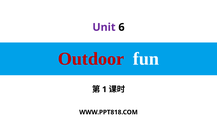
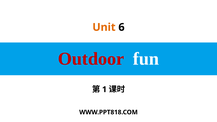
Unit colour: purple -> orange (104, 27)
